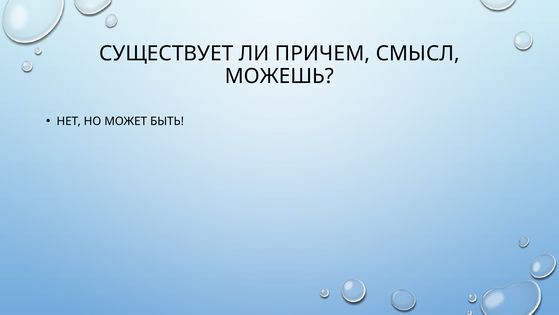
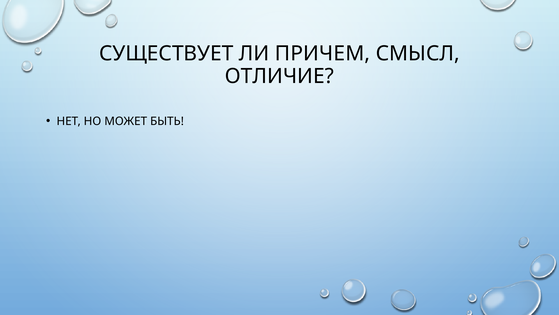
МОЖЕШЬ: МОЖЕШЬ -> ОТЛИЧИЕ (279, 76)
